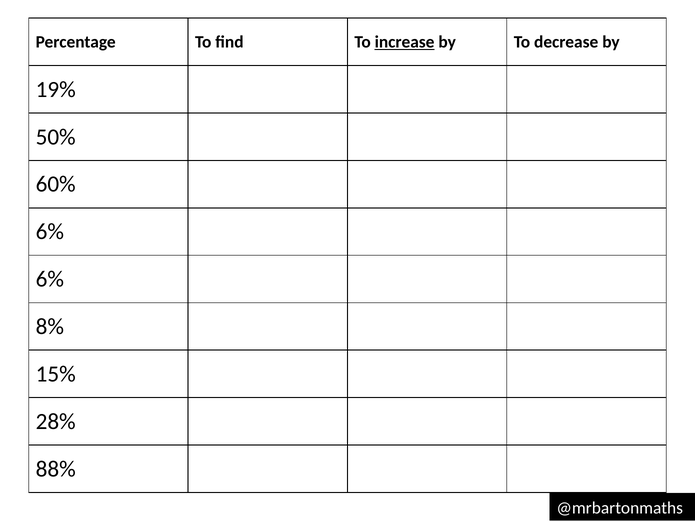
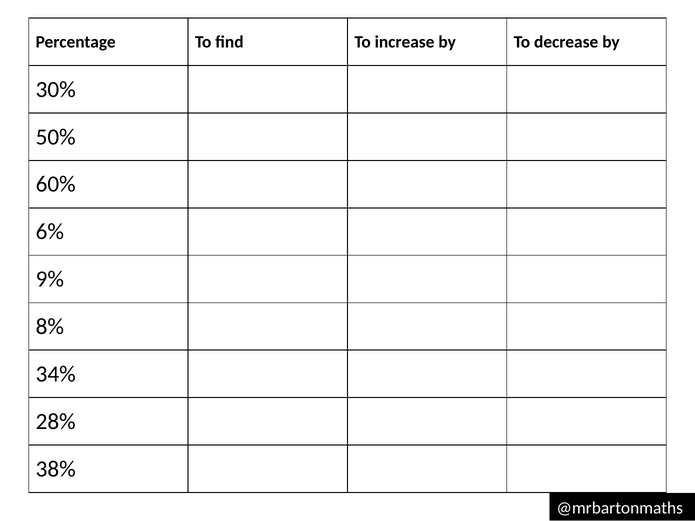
increase underline: present -> none (405, 42)
19%: 19% -> 30% (56, 90)
6%: 6% -> 9% (50, 279)
15%: 15% -> 34% (56, 374)
88%: 88% -> 38% (56, 469)
